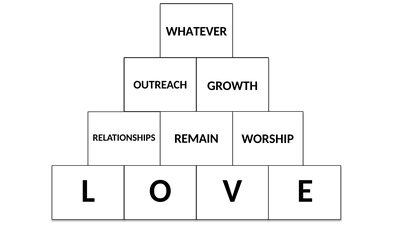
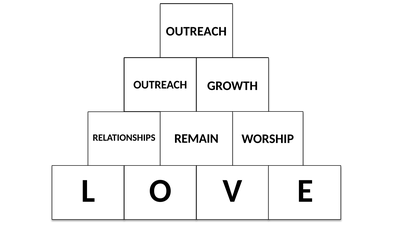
WHATEVER: WHATEVER -> OUTREACH (196, 31)
